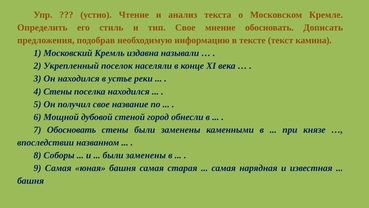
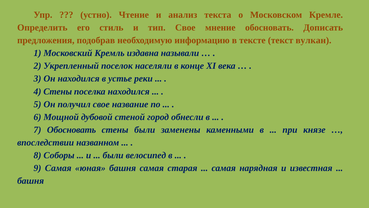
камина: камина -> вулкан (313, 40)
заменены: заменены -> велосипед (146, 155)
